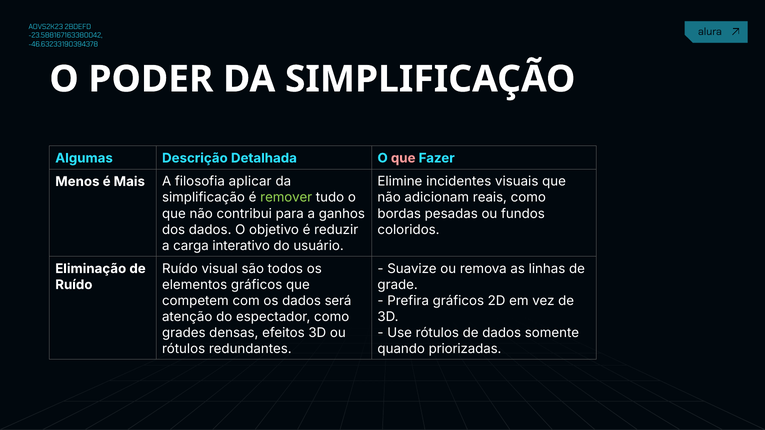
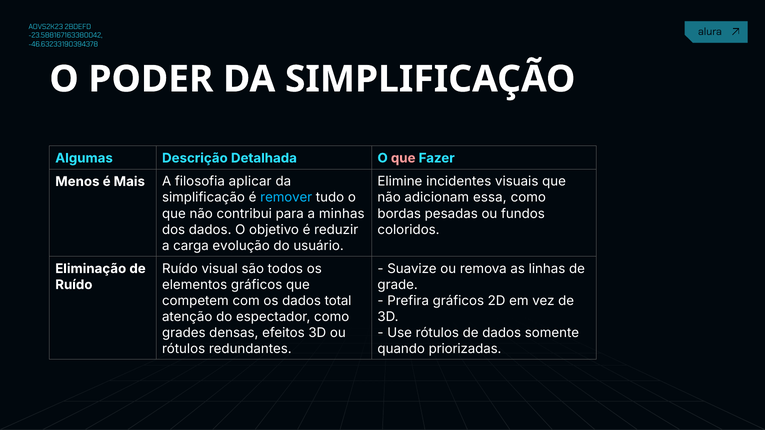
remover colour: light green -> light blue (286, 198)
reais: reais -> essa (490, 198)
ganhos: ganhos -> minhas (342, 214)
interativo: interativo -> evolução (241, 246)
será: será -> total (338, 301)
